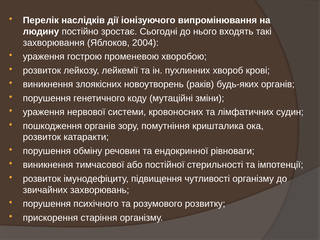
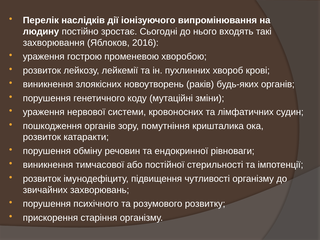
2004: 2004 -> 2016 (145, 43)
